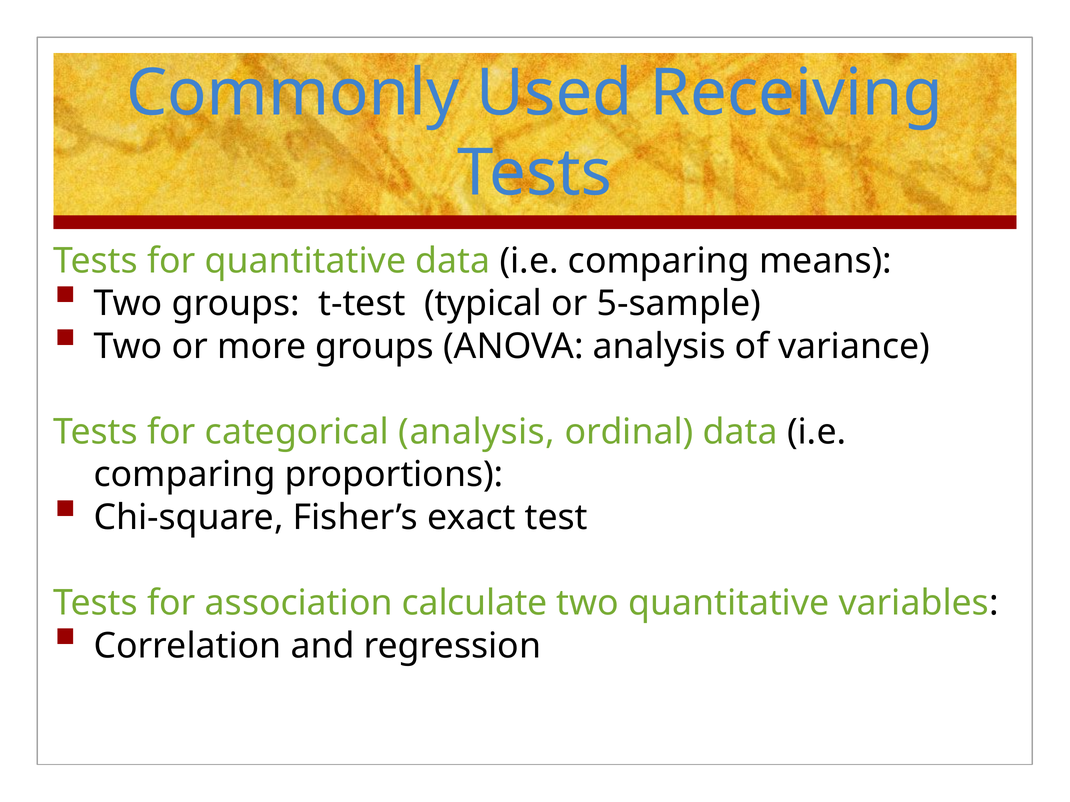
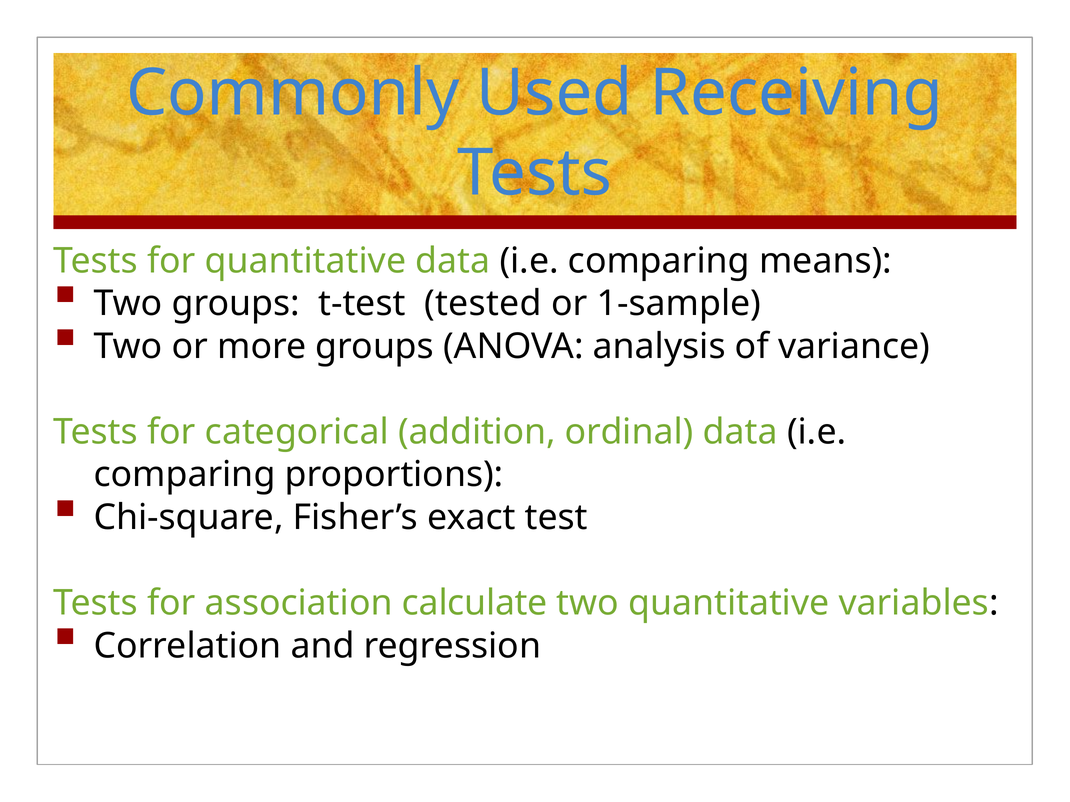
typical: typical -> tested (483, 304)
5-sample: 5-sample -> 1-sample (679, 304)
categorical analysis: analysis -> addition (477, 432)
